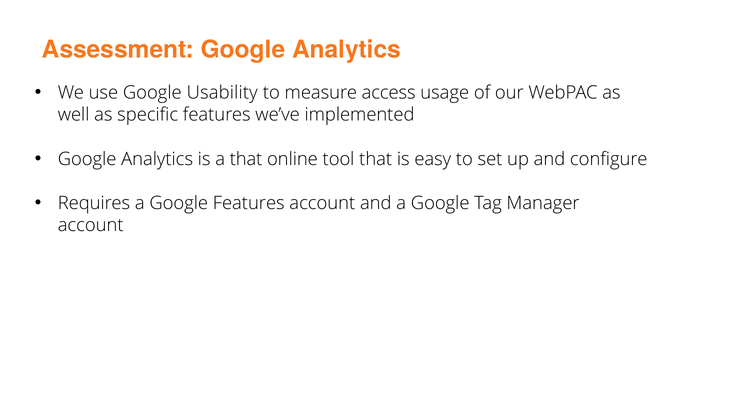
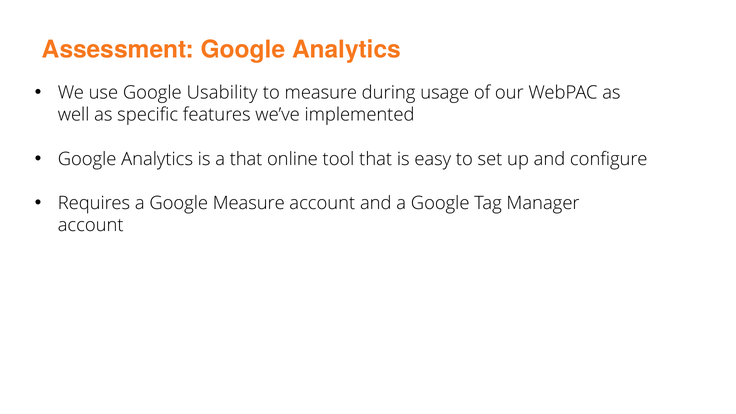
access: access -> during (389, 93)
Google Features: Features -> Measure (249, 203)
